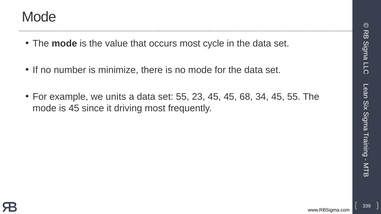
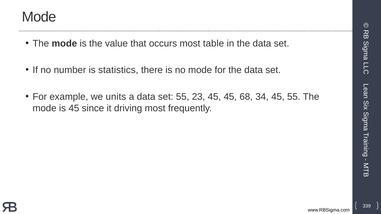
cycle: cycle -> table (213, 44)
minimize: minimize -> statistics (118, 70)
